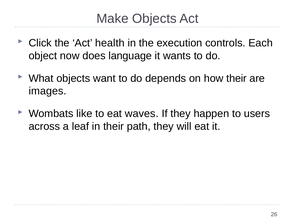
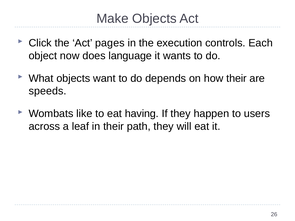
health: health -> pages (110, 43)
images: images -> speeds (48, 91)
waves: waves -> having (142, 114)
